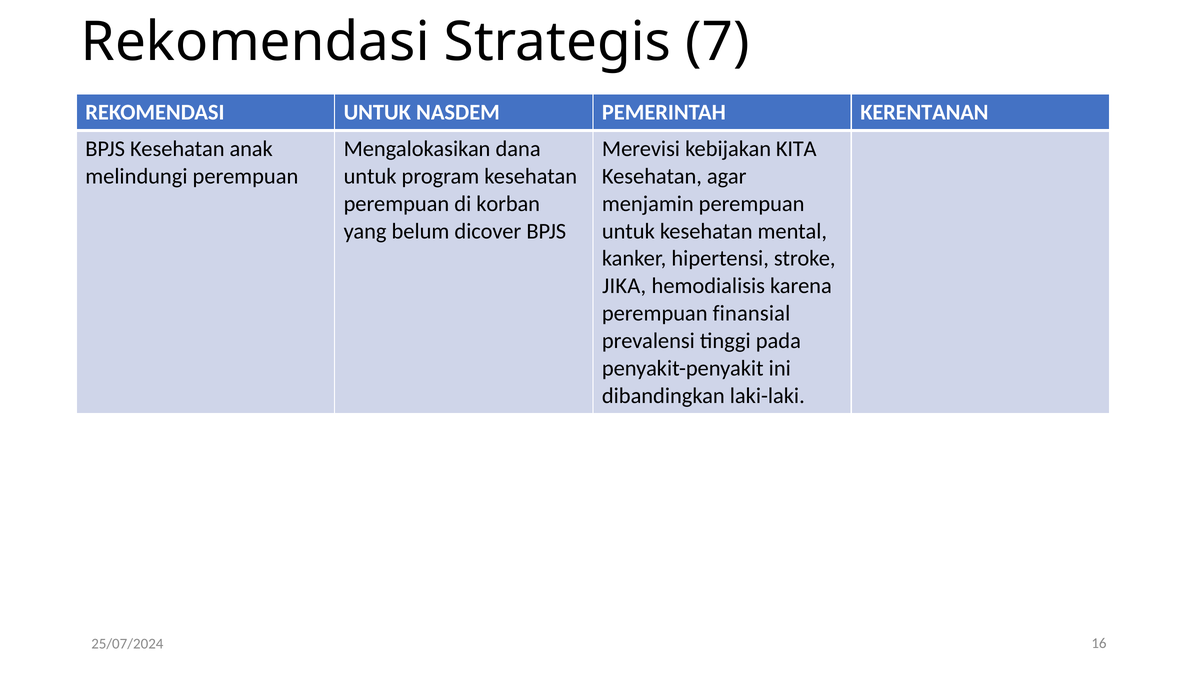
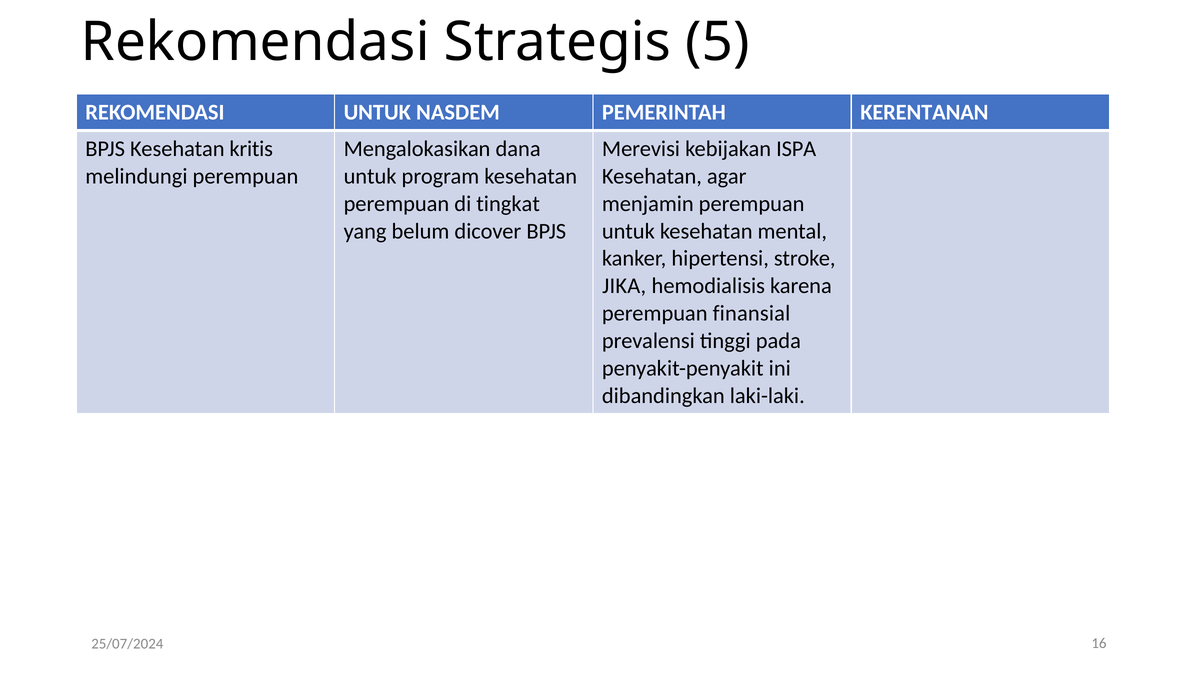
7: 7 -> 5 (718, 42)
anak: anak -> kritis (251, 149)
KITA: KITA -> ISPA (796, 149)
korban: korban -> tingkat (508, 204)
